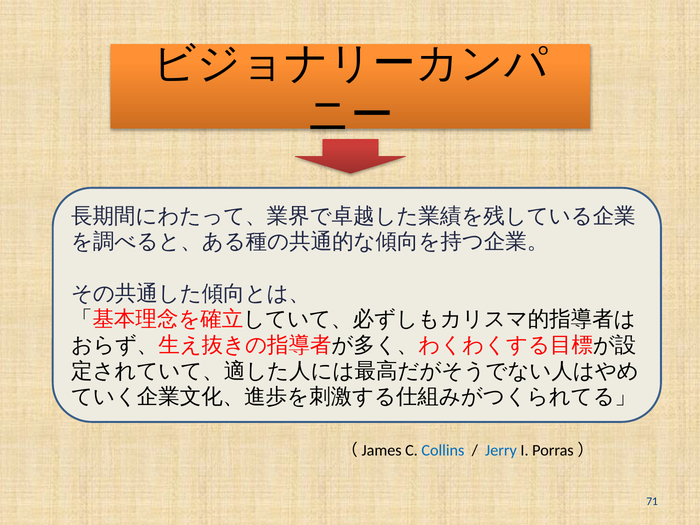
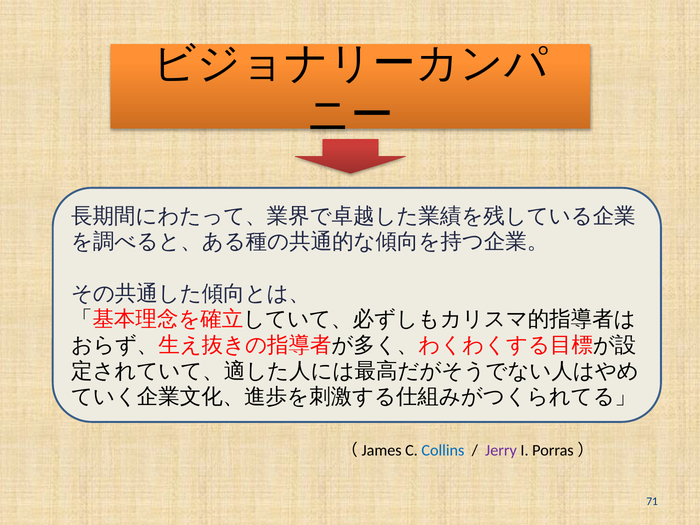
Jerry colour: blue -> purple (501, 450)
